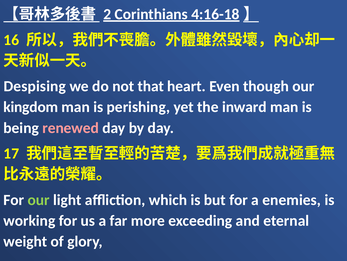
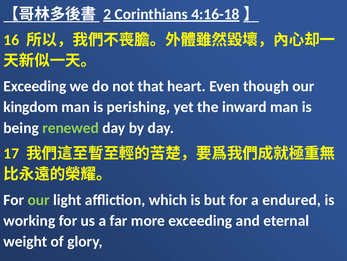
Despising: Despising -> Exceeding (35, 86)
renewed colour: pink -> light green (71, 128)
enemies: enemies -> endured (292, 199)
